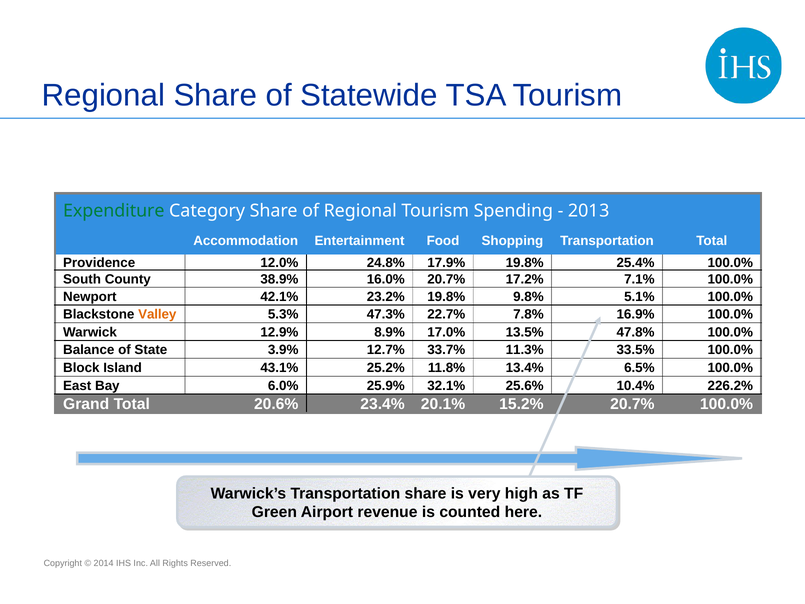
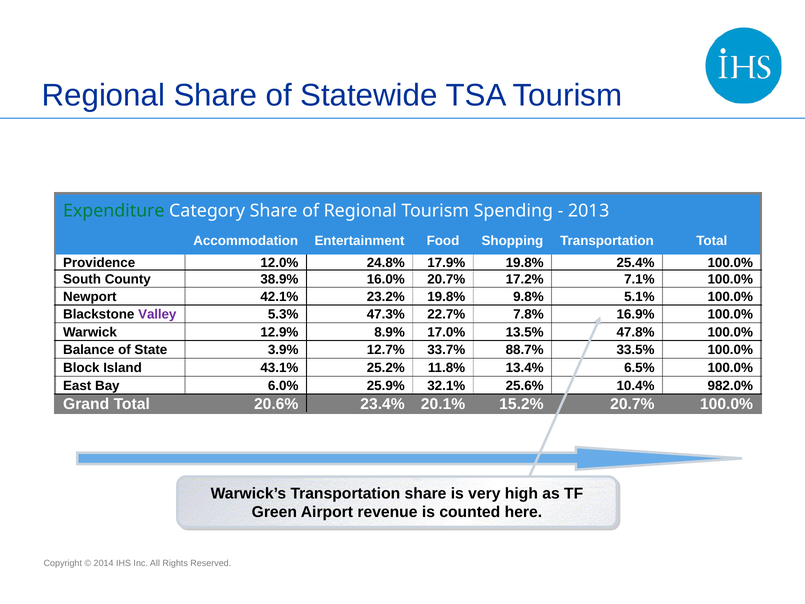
Valley colour: orange -> purple (157, 314)
11.3%: 11.3% -> 88.7% (525, 350)
226.2%: 226.2% -> 982.0% (730, 386)
